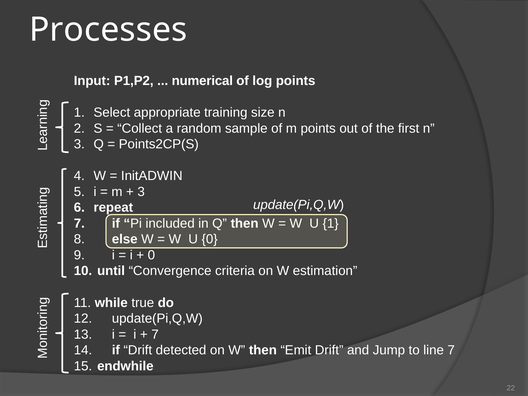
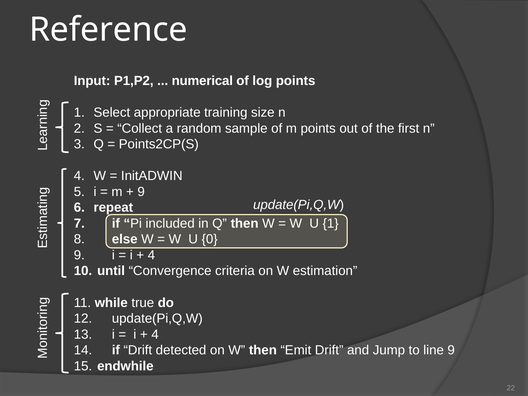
Processes: Processes -> Reference (108, 30)
3: 3 -> 9 (141, 192)
0: 0 -> 4 (151, 255)
7: 7 -> 4 (155, 334)
line 7: 7 -> 9 (451, 350)
